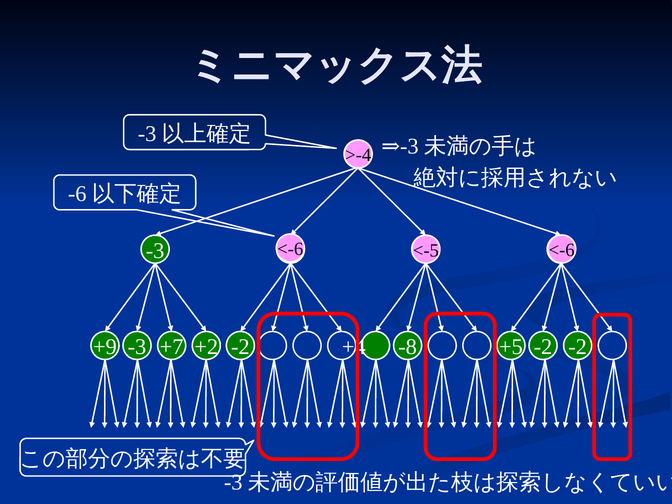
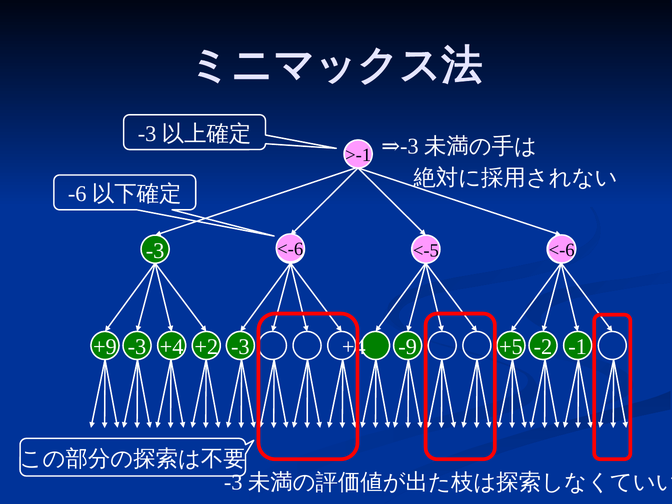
>-4: >-4 -> >-1 (358, 155)
+9 -3 +7: +7 -> +4 (172, 347)
+2 -2: -2 -> -3 (240, 347)
-8: -8 -> -9 (408, 347)
-2 -2: -2 -> -1 (578, 347)
